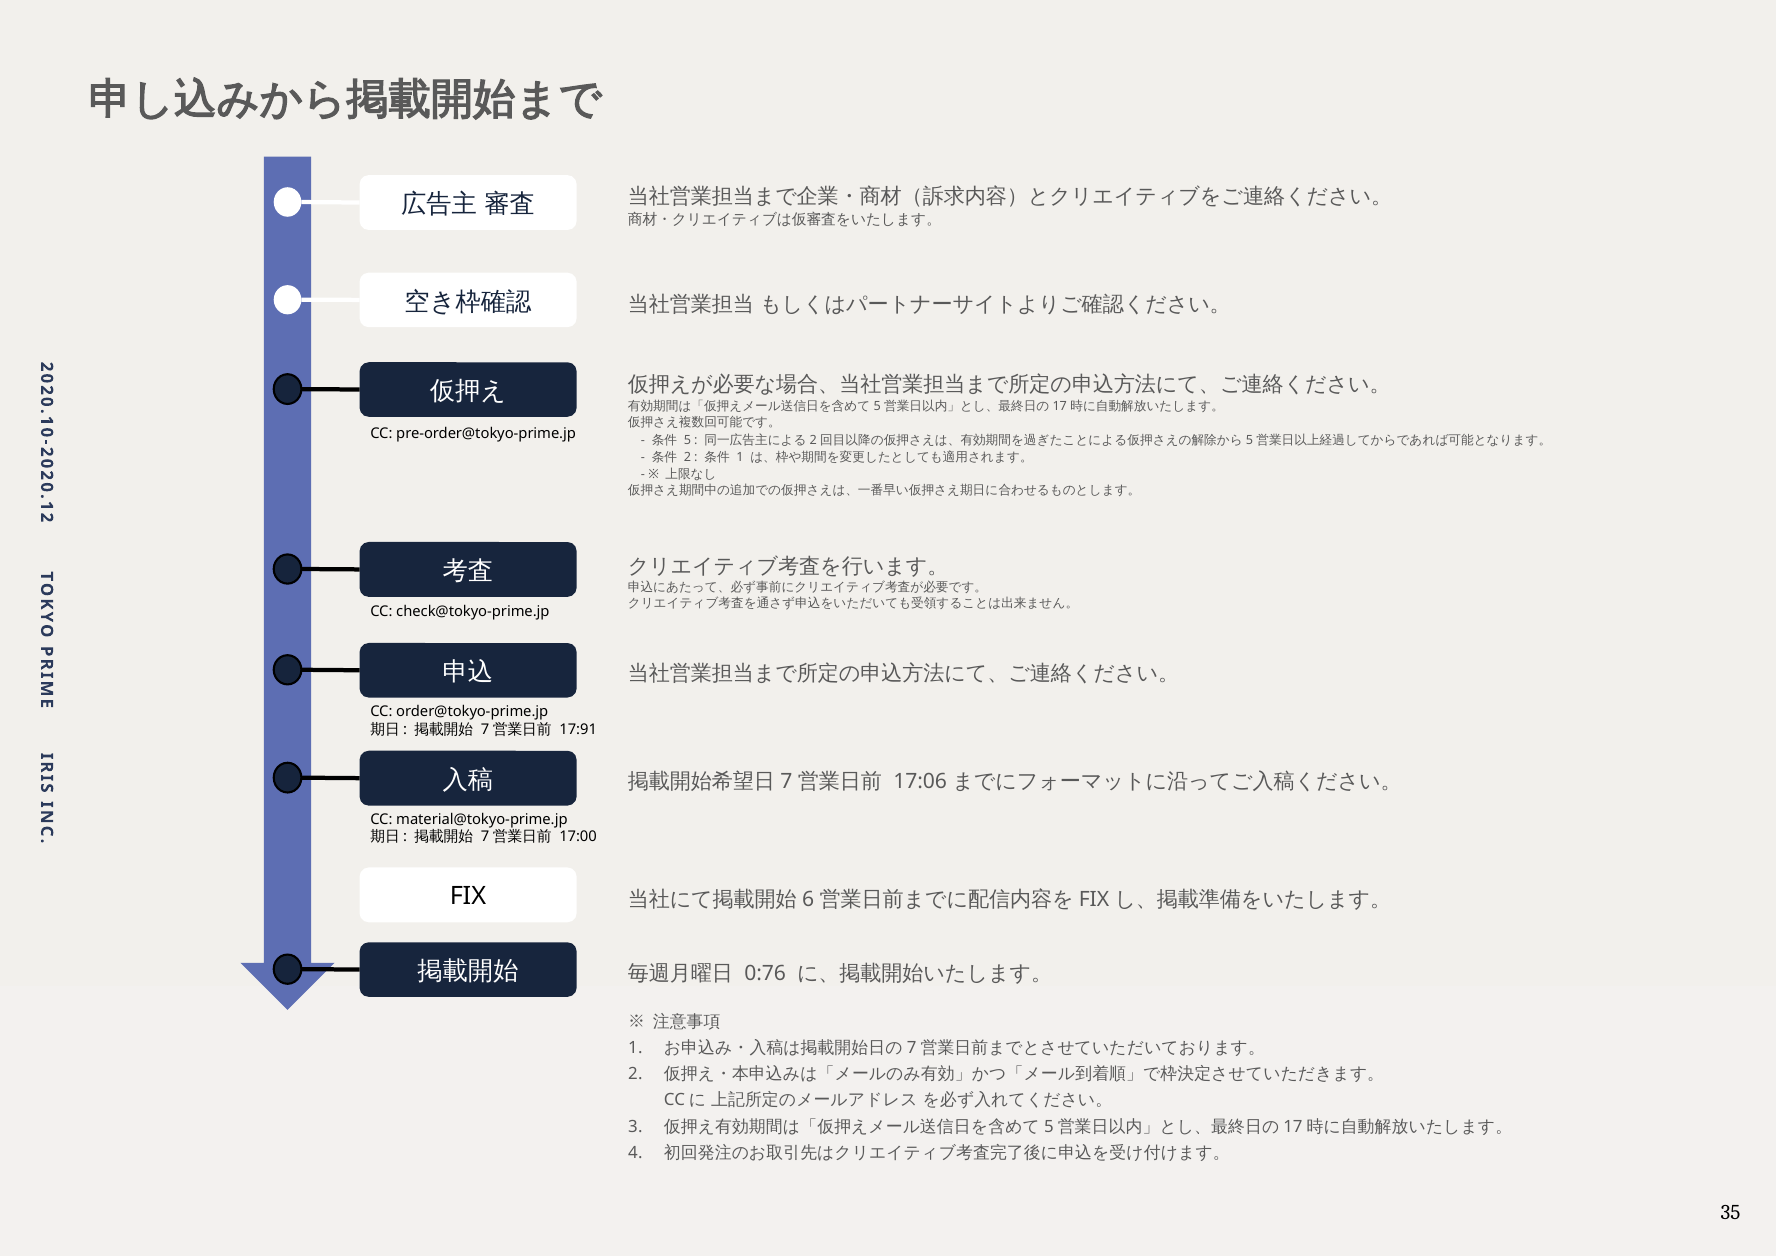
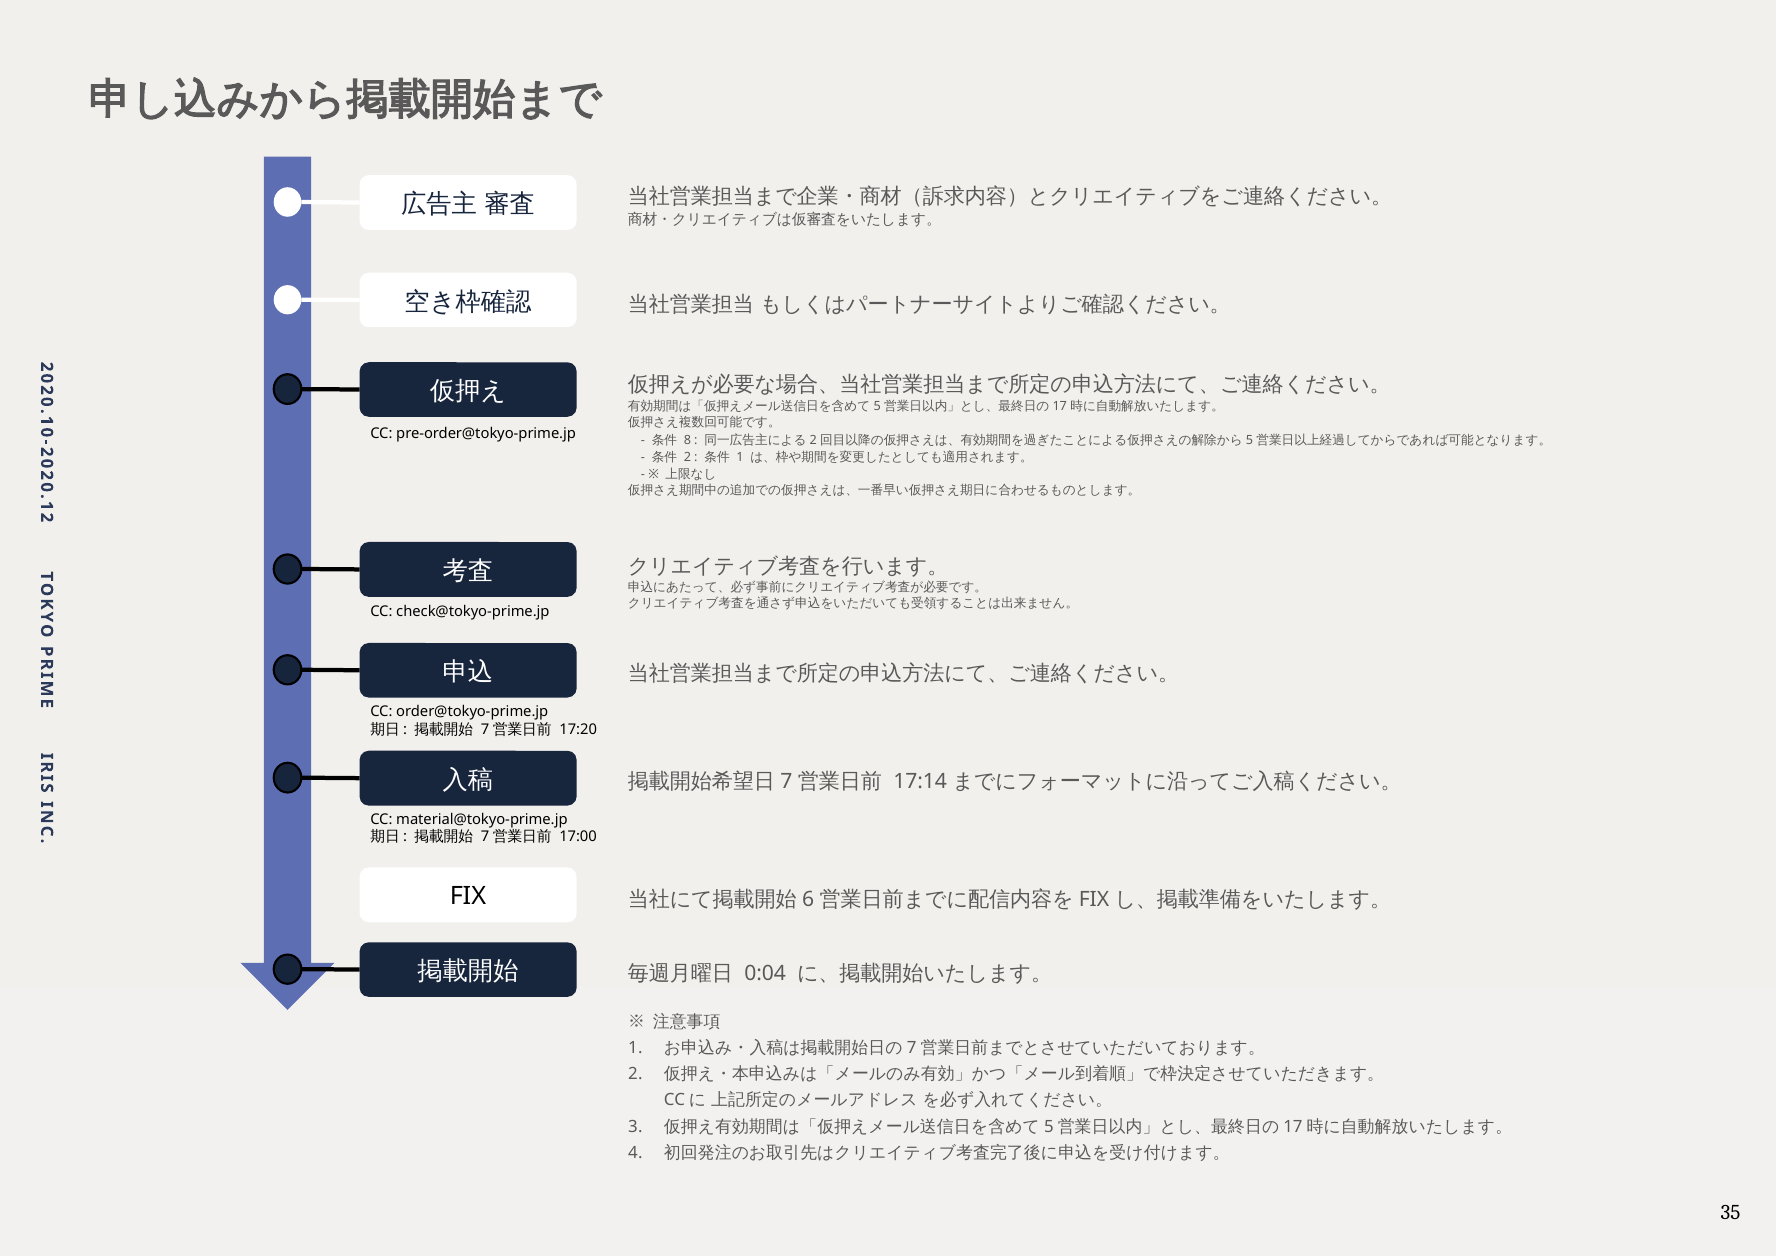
5: 5 -> 8 (687, 440)
17:91: 17:91 -> 17:20 (578, 729)
17:06: 17:06 -> 17:14 (920, 782)
0:76: 0:76 -> 0:04 (765, 973)
